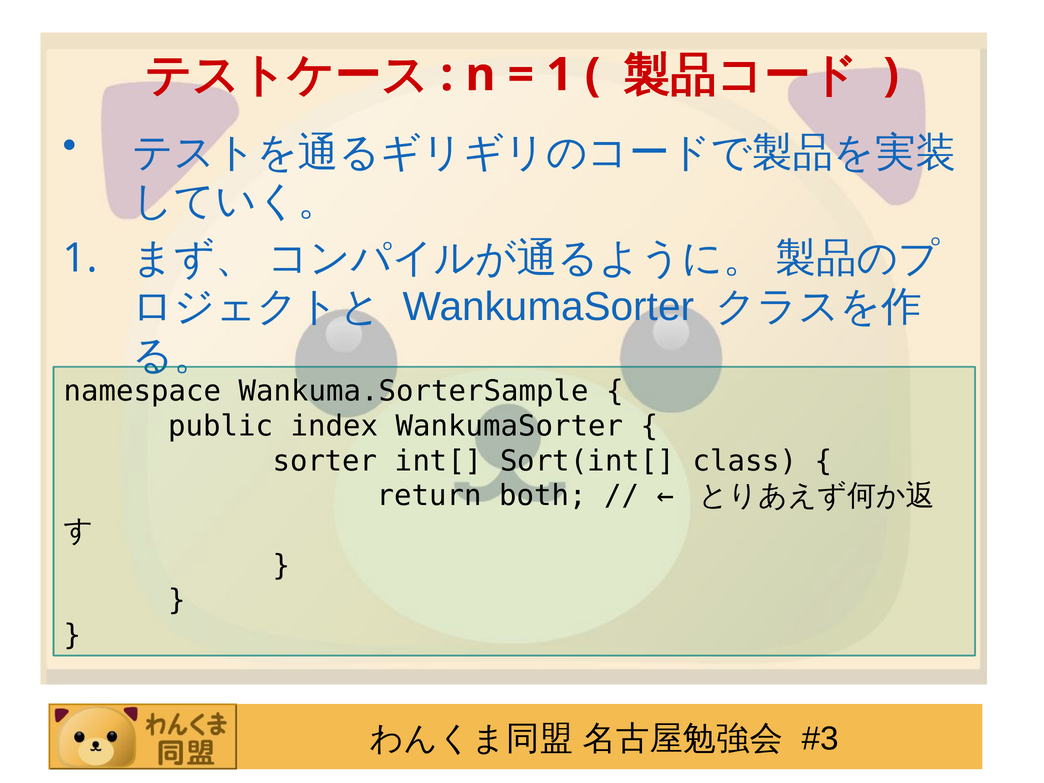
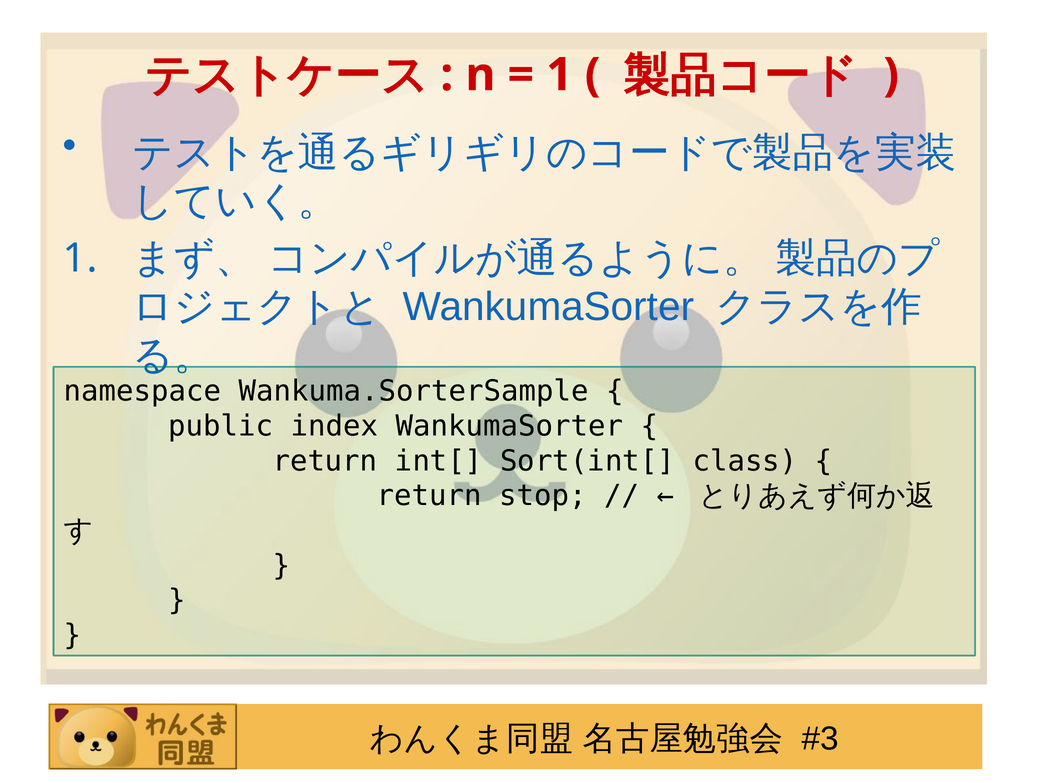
sorter: sorter -> return (325, 461)
both: both -> stop (543, 496)
